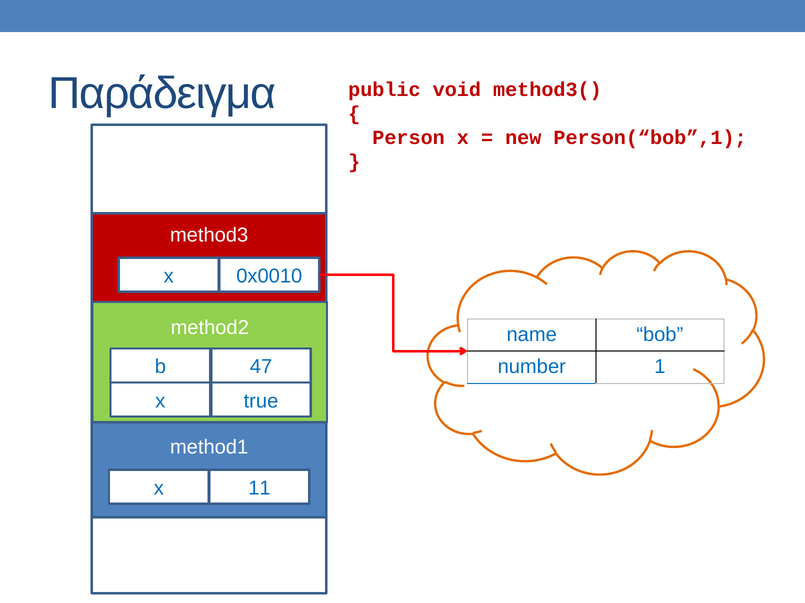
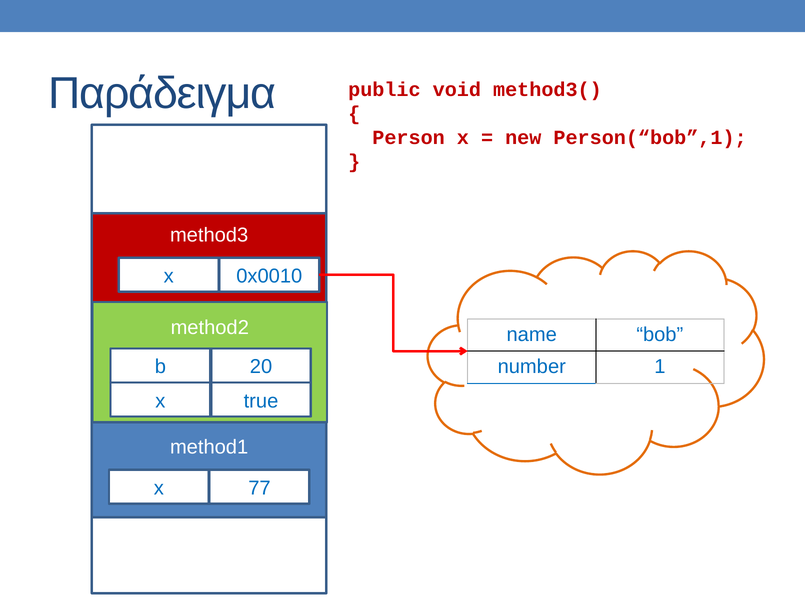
47: 47 -> 20 (261, 367)
11: 11 -> 77 (259, 489)
